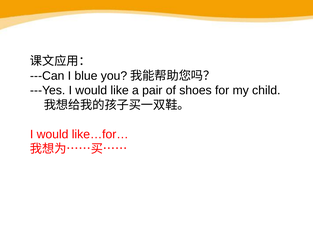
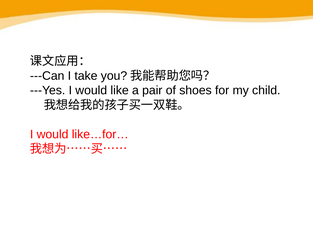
blue: blue -> take (86, 76)
